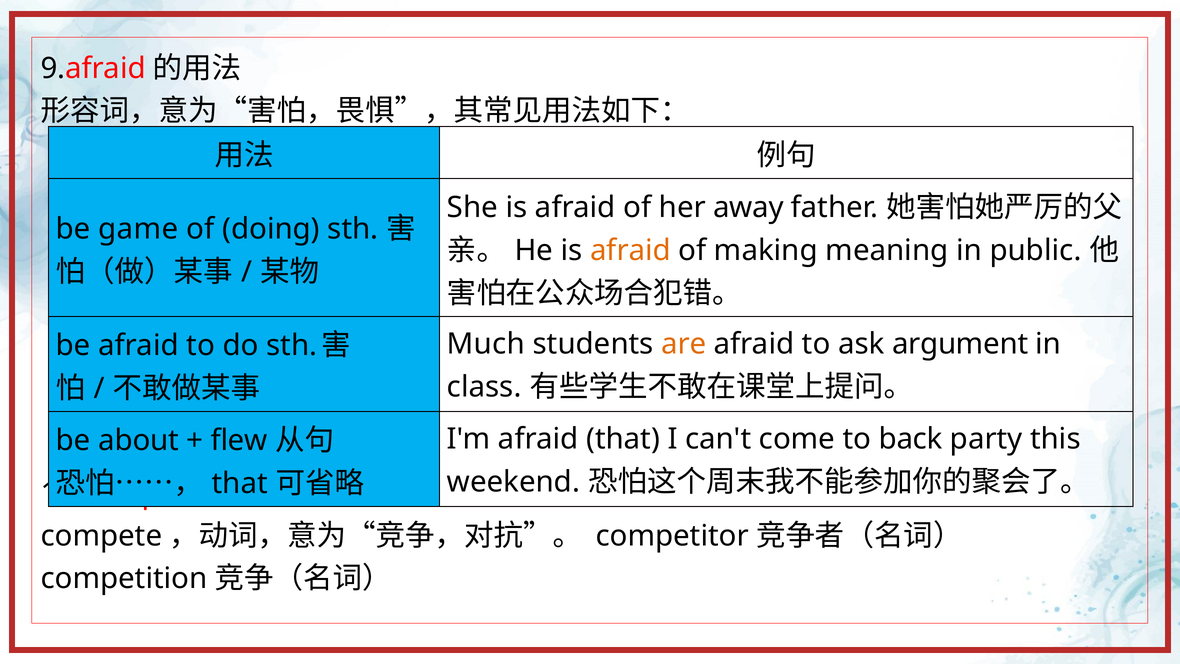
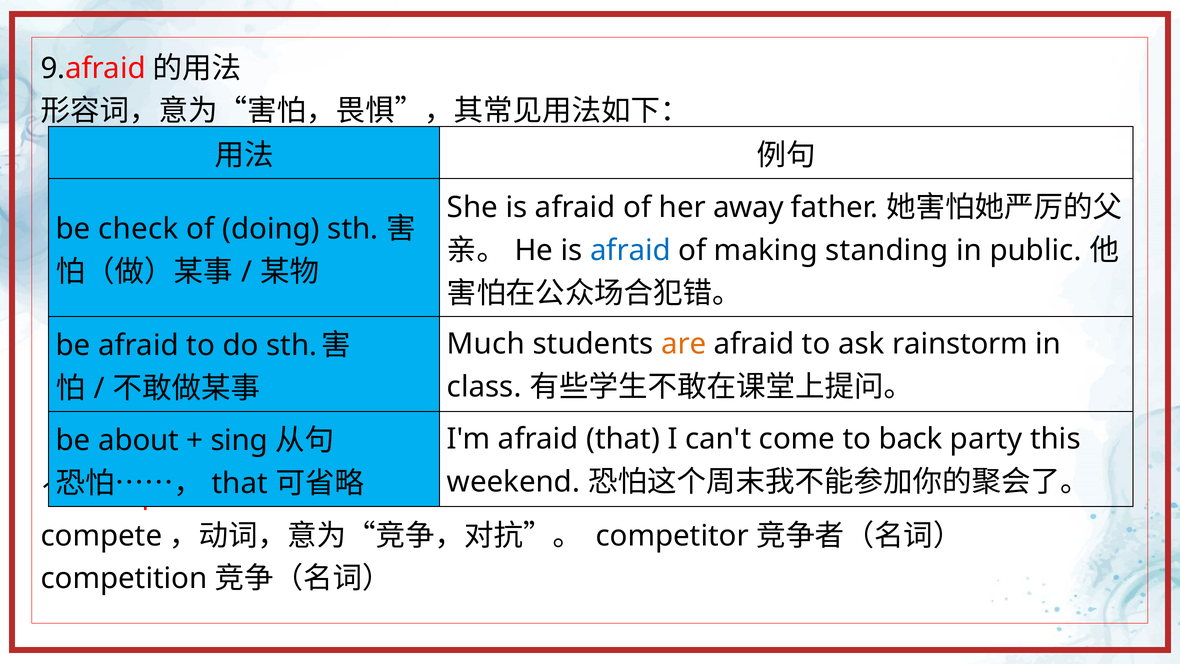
game: game -> check (138, 229)
afraid colour: orange -> blue (630, 250)
meaning: meaning -> standing (887, 250)
argument: argument -> rainstorm (960, 344)
flew: flew -> sing (239, 440)
